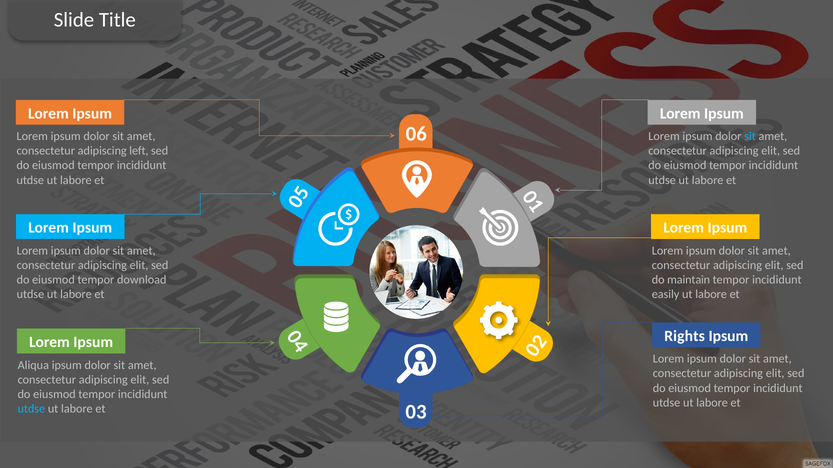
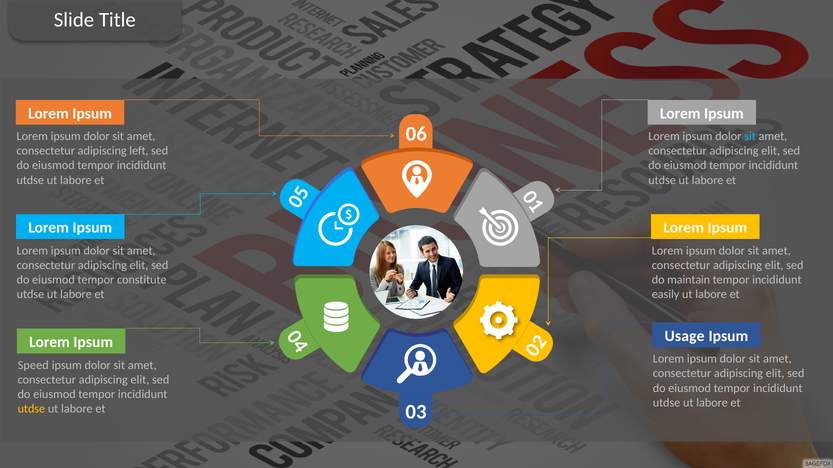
download: download -> constitute (142, 280)
Rights: Rights -> Usage (685, 336)
Aliqua: Aliqua -> Speed (33, 365)
utdse colour: light blue -> yellow (31, 409)
